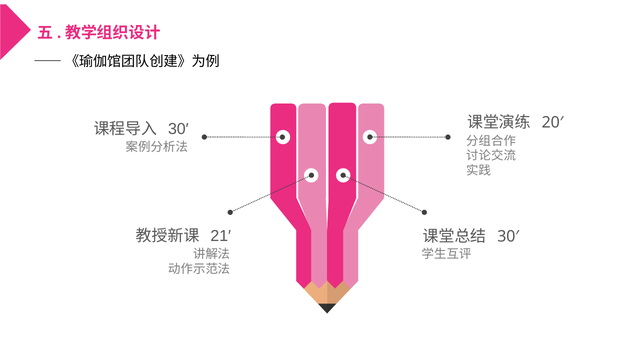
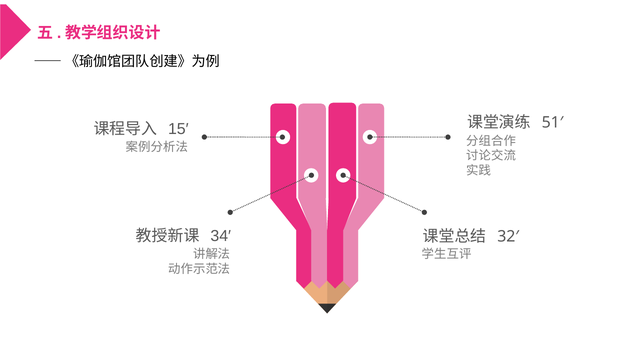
20′: 20′ -> 51′ (553, 123)
30′: 30′ -> 15′ (178, 129)
21′: 21′ -> 34′ (221, 237)
30′: 30′ -> 32′ (508, 237)
